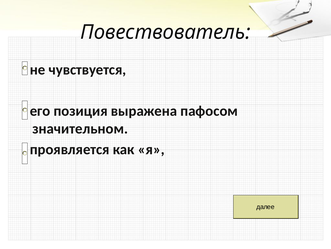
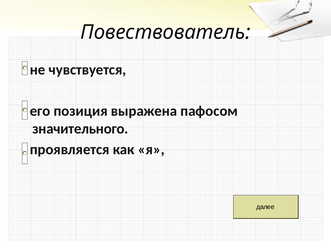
значительном: значительном -> значительного (80, 128)
